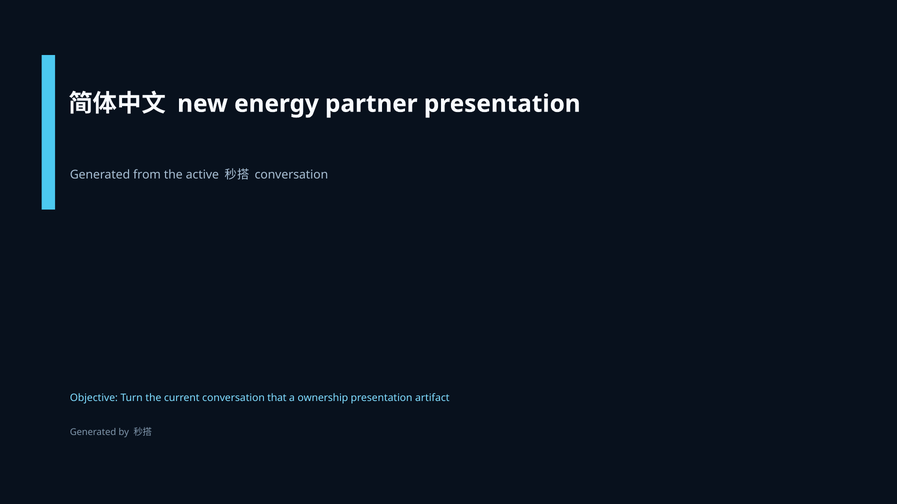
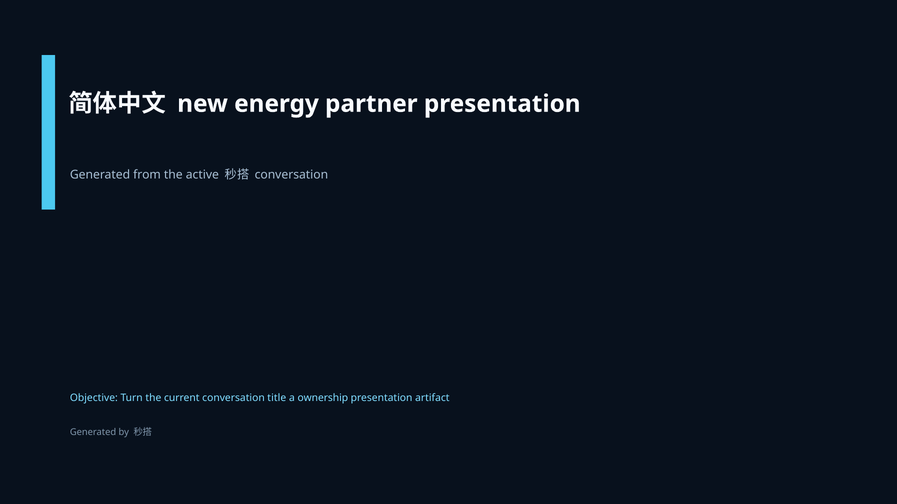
that: that -> title (277, 398)
